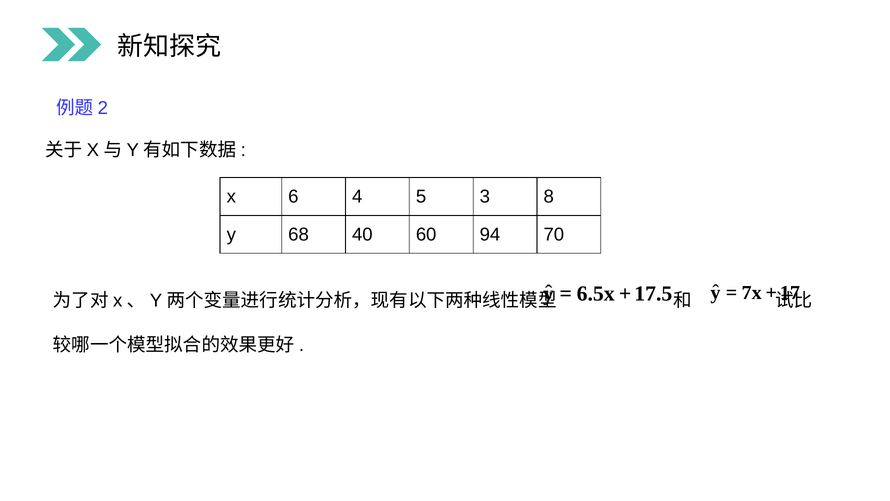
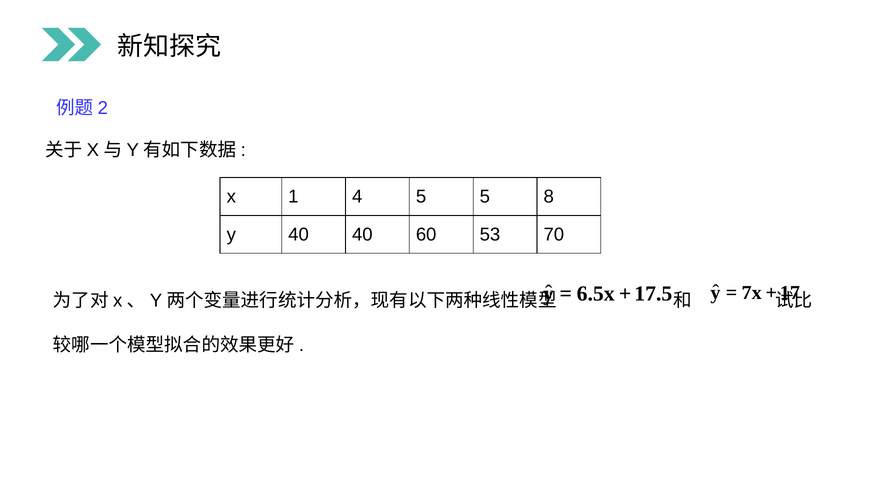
6: 6 -> 1 (293, 197)
5 3: 3 -> 5 (485, 197)
y 68: 68 -> 40 (299, 235)
94: 94 -> 53 (490, 235)
